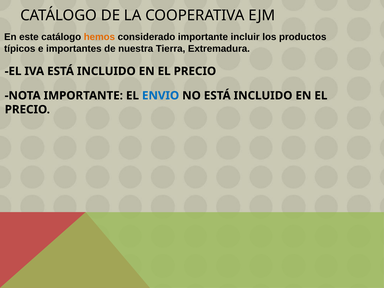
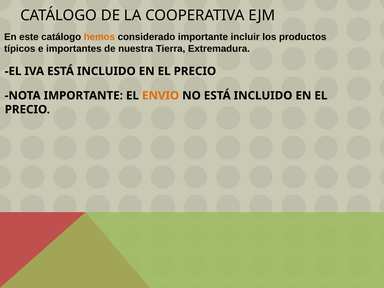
ENVIO colour: blue -> orange (161, 96)
